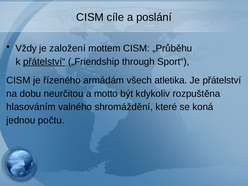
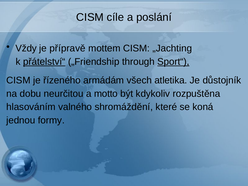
založení: založení -> přípravě (68, 48)
„Průběhu: „Průběhu -> „Jachting (172, 48)
Sport“ underline: none -> present (173, 62)
přátelství: přátelství -> důstojník (222, 80)
počtu: počtu -> formy (51, 120)
